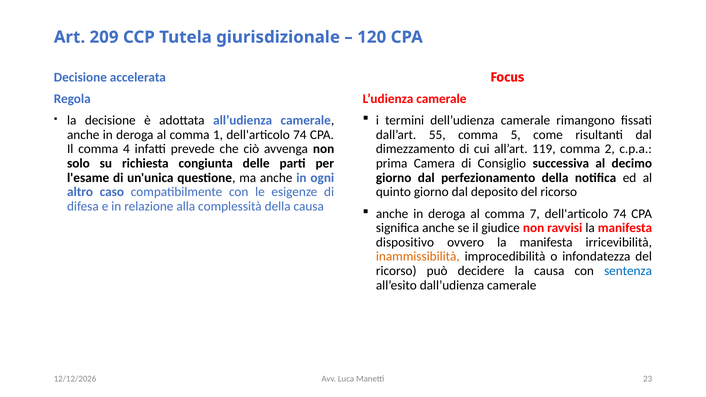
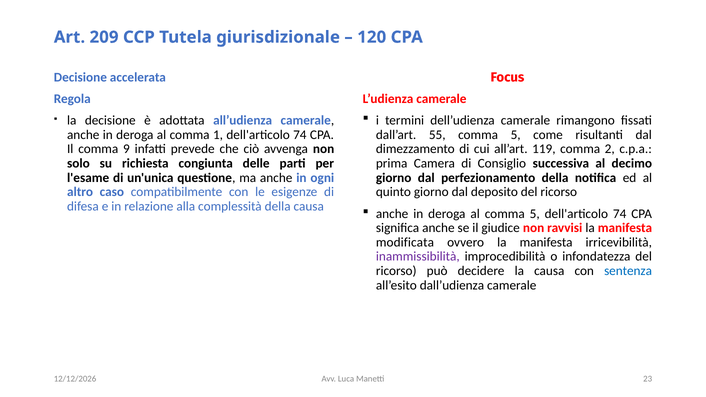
4: 4 -> 9 (126, 149)
al comma 7: 7 -> 5 (535, 214)
dispositivo: dispositivo -> modificata (405, 242)
inammissibilità colour: orange -> purple (418, 257)
